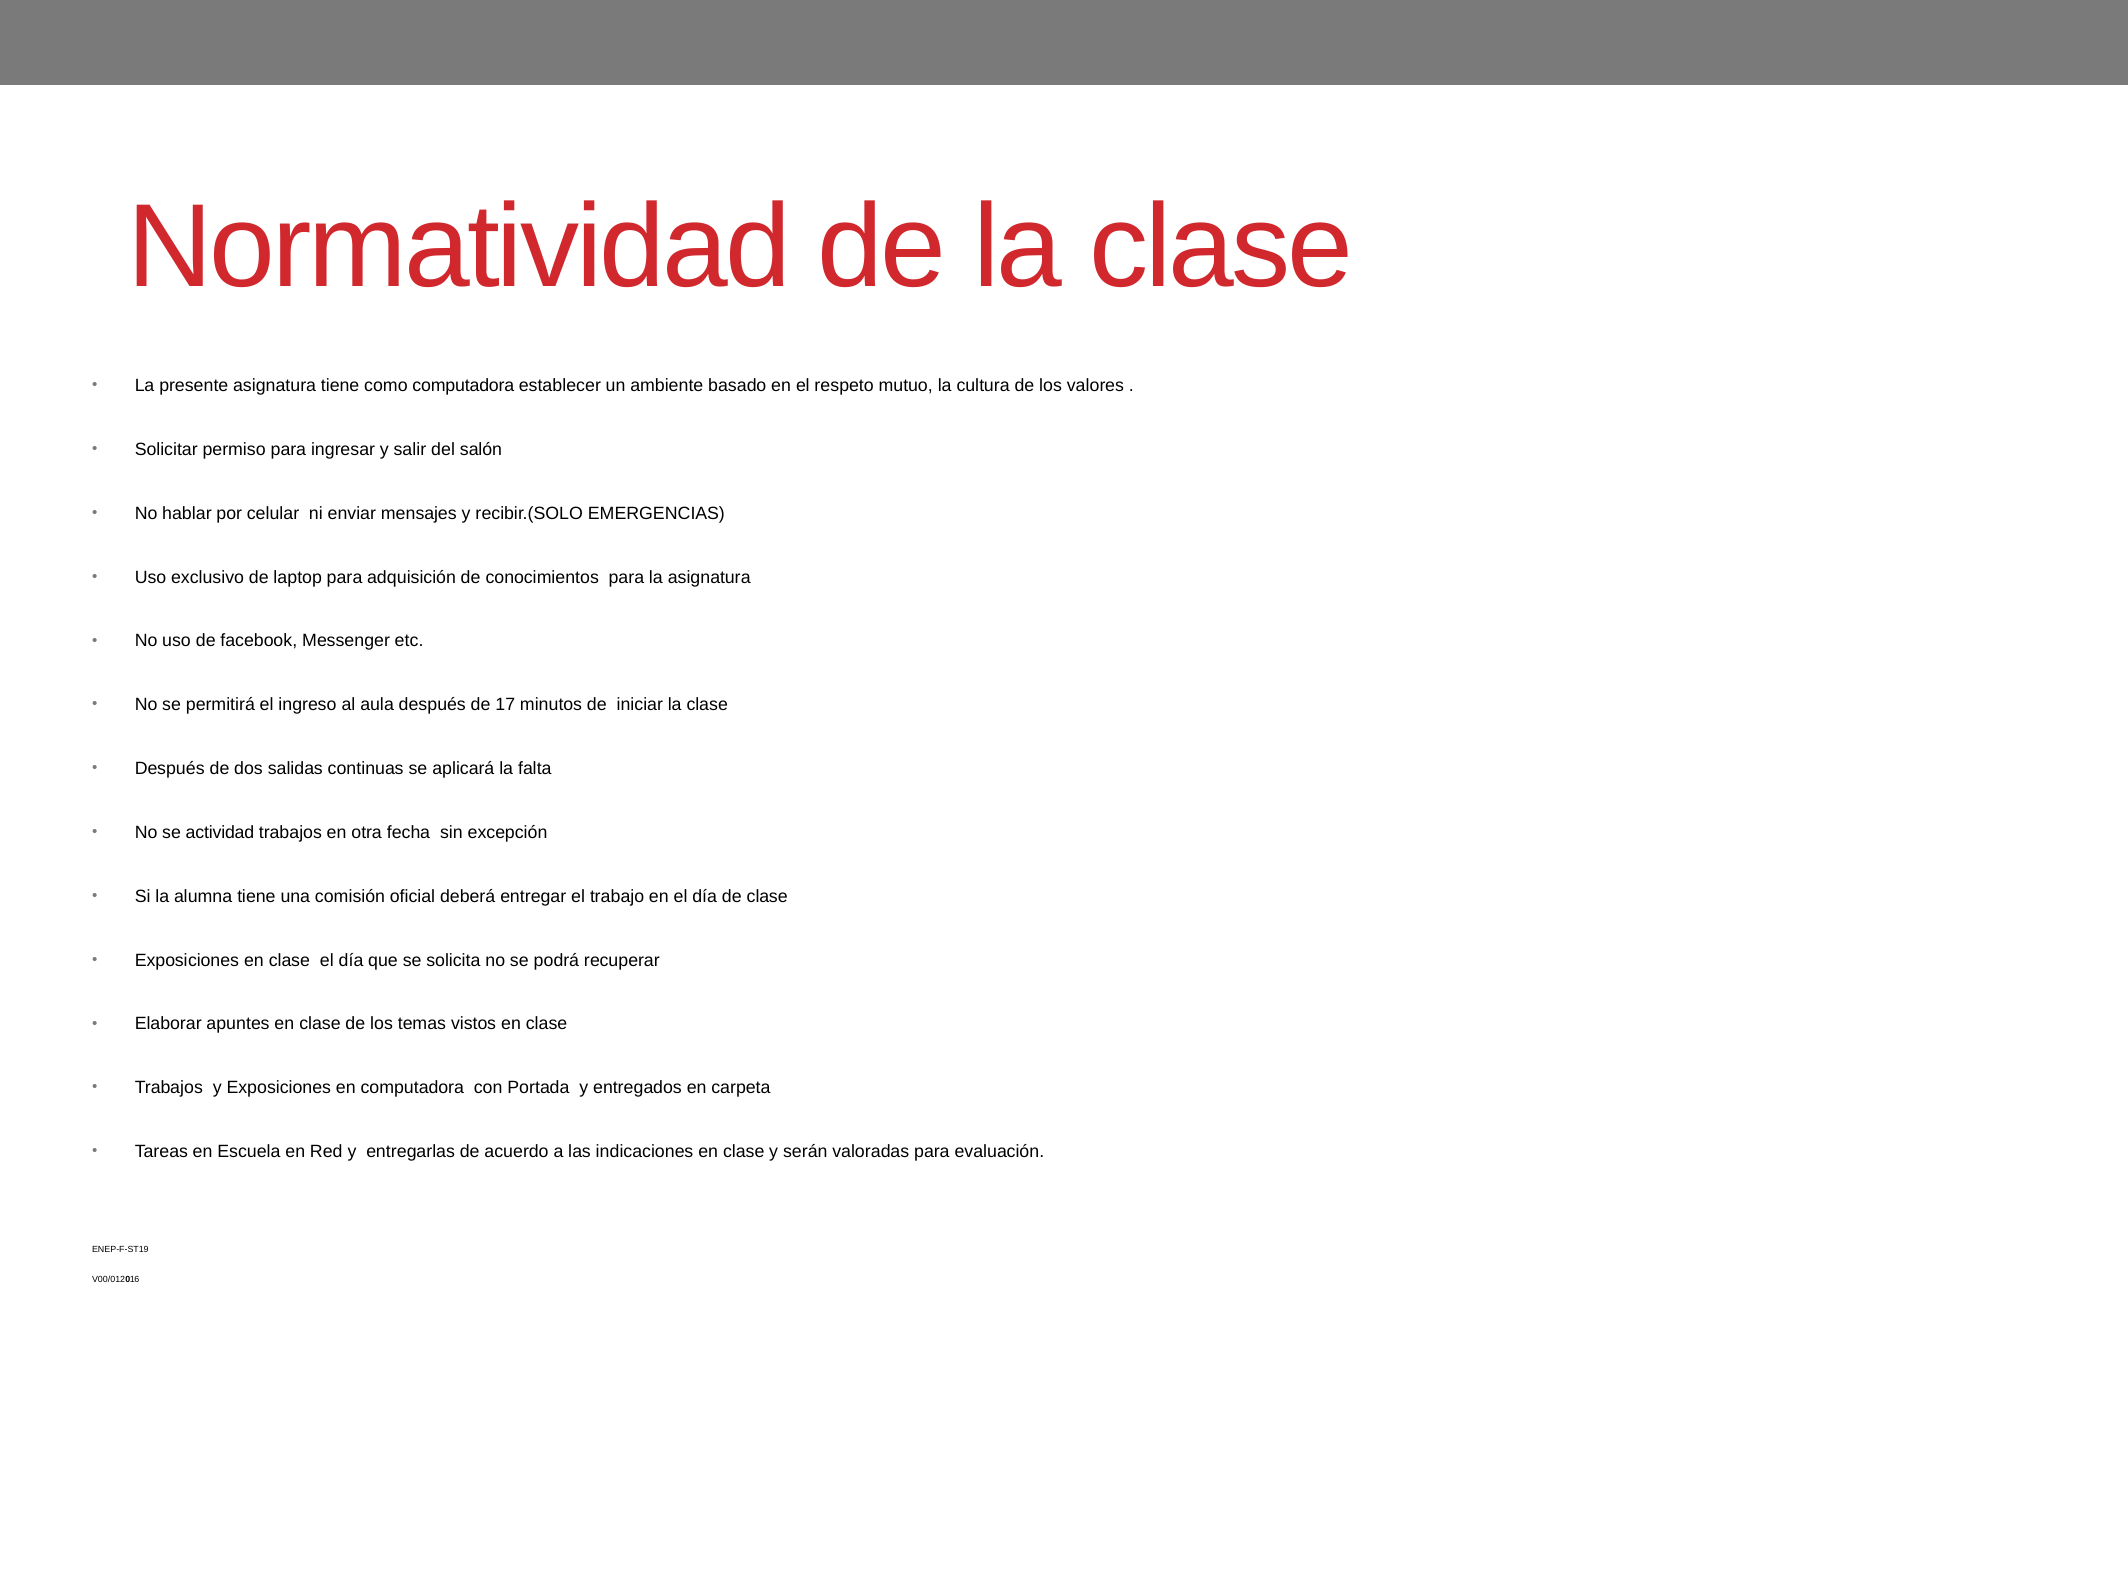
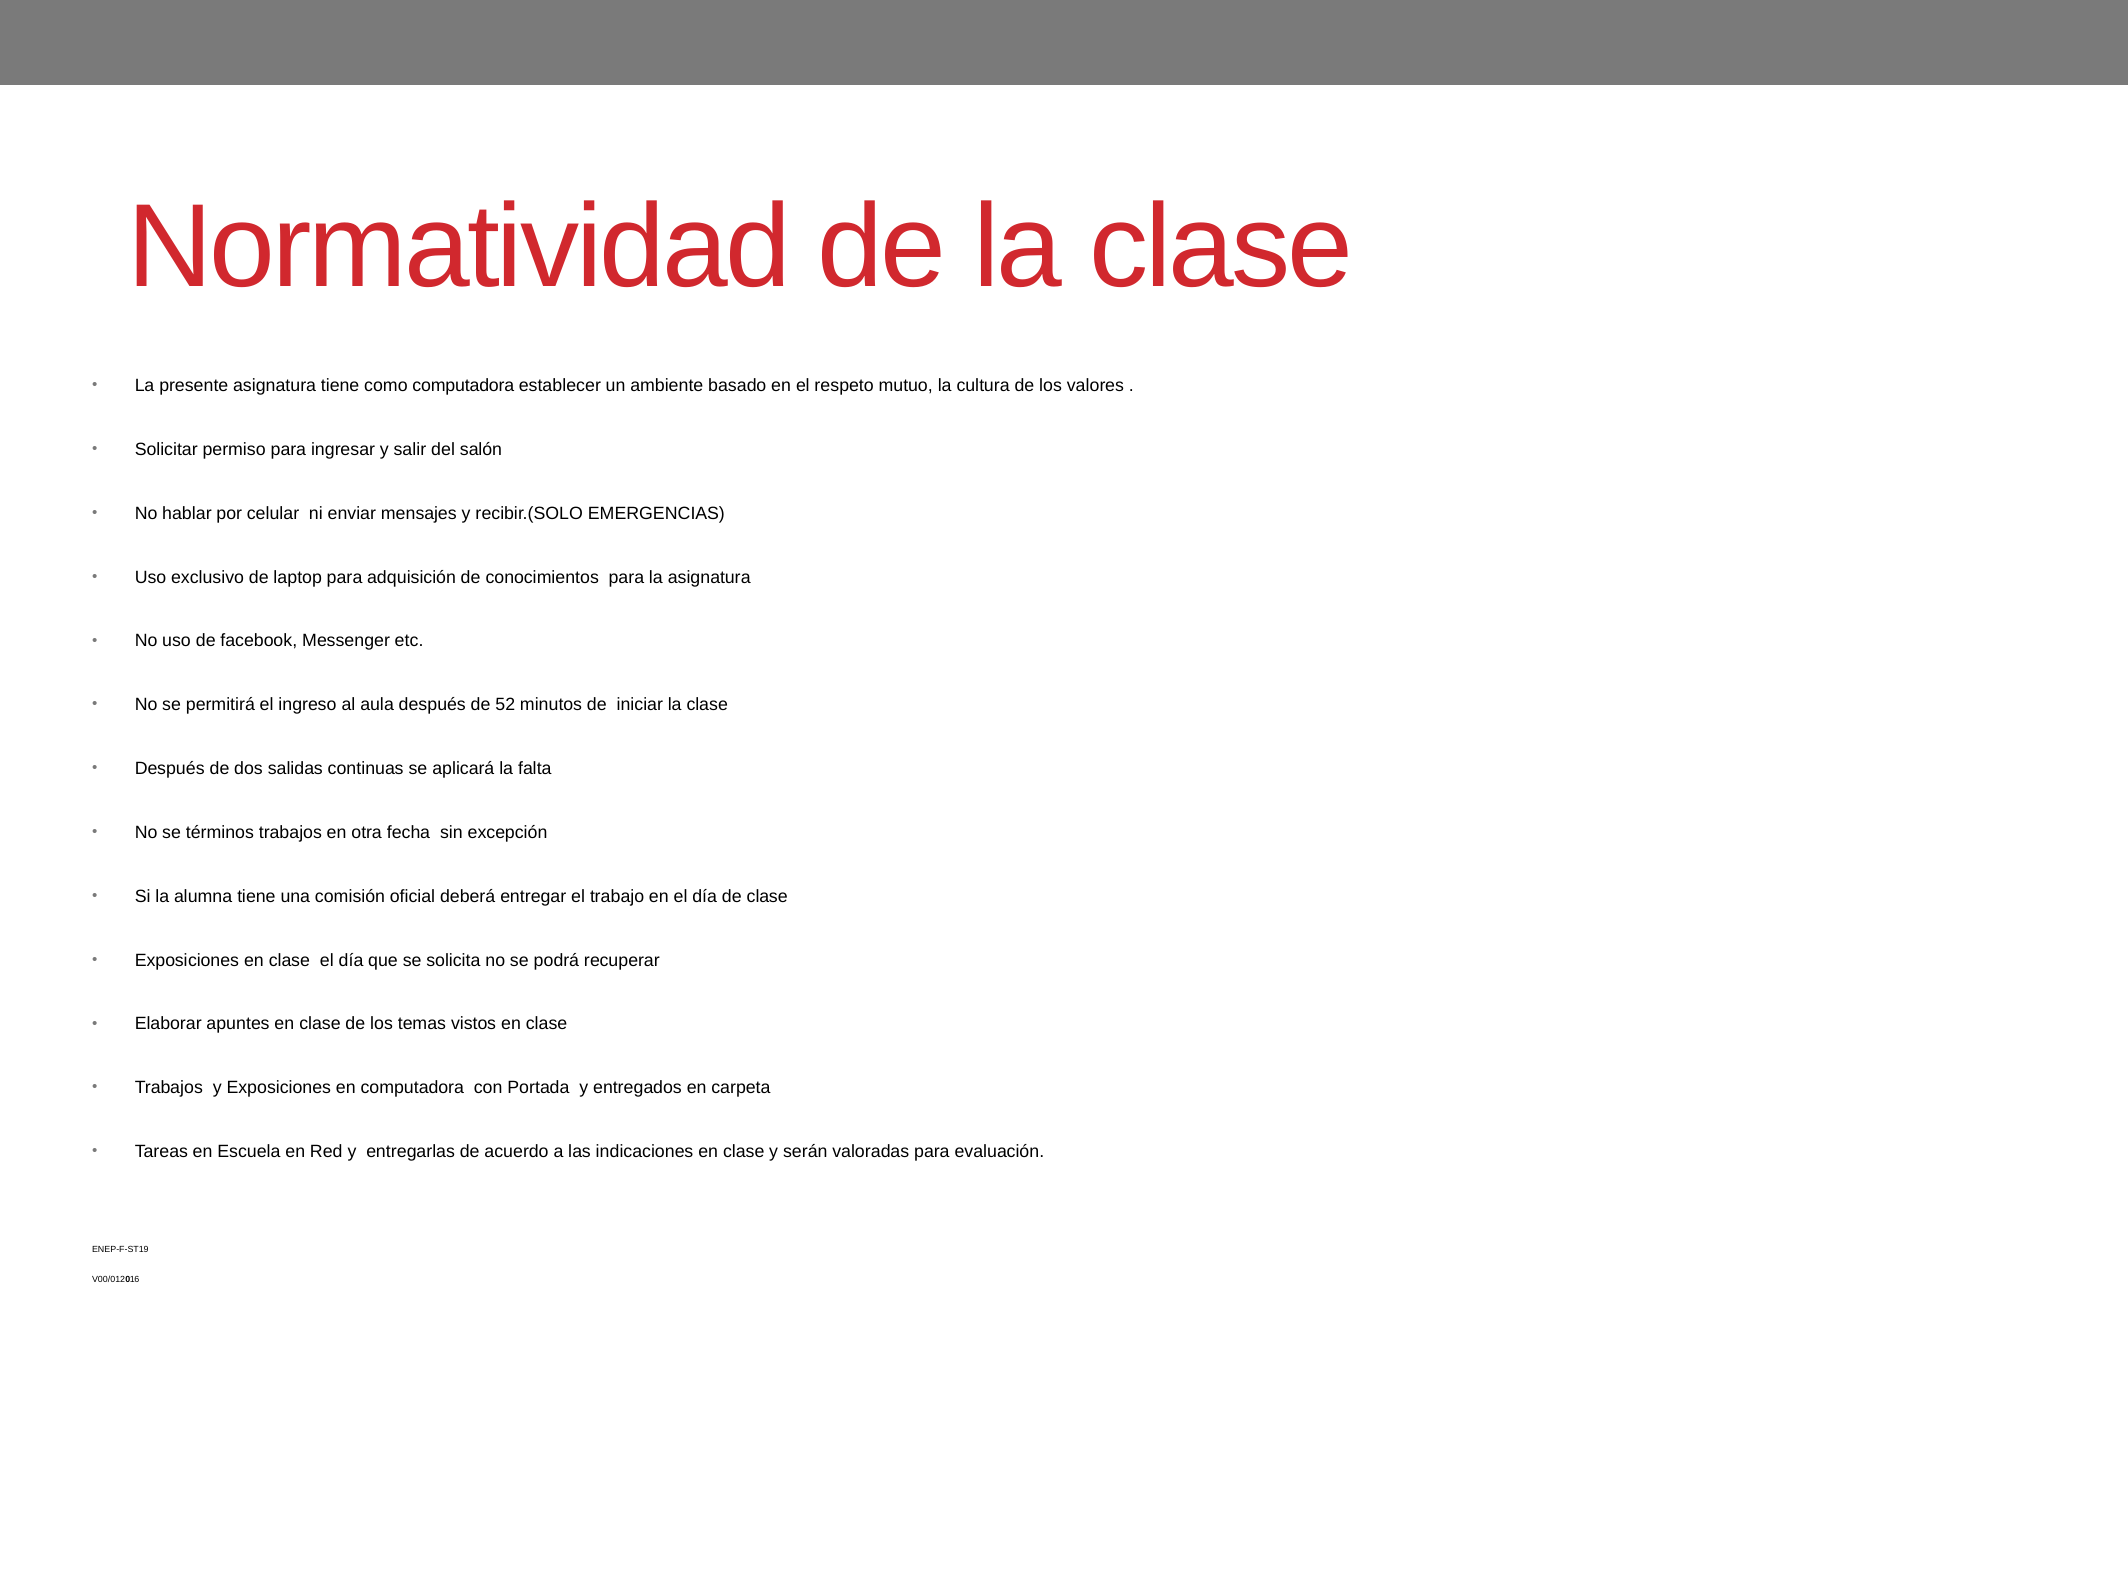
17: 17 -> 52 (505, 705)
actividad: actividad -> términos (220, 833)
